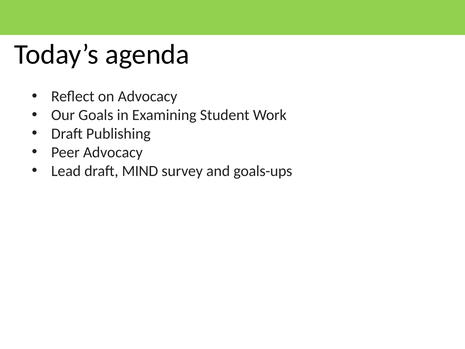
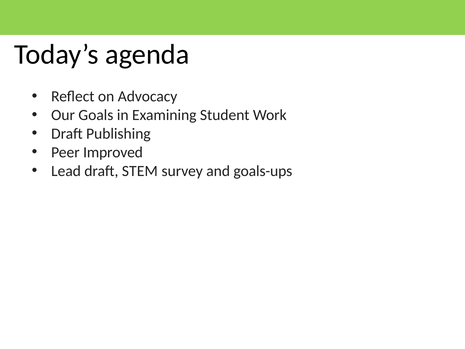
Peer Advocacy: Advocacy -> Improved (113, 152)
MIND: MIND -> STEM (140, 171)
